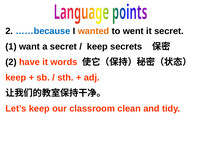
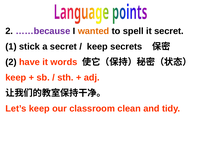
……because colour: blue -> purple (43, 31)
went: went -> spell (133, 31)
want: want -> stick (29, 47)
